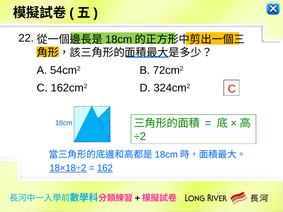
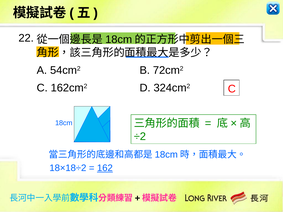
18×18÷2 underline: present -> none (68, 168)
